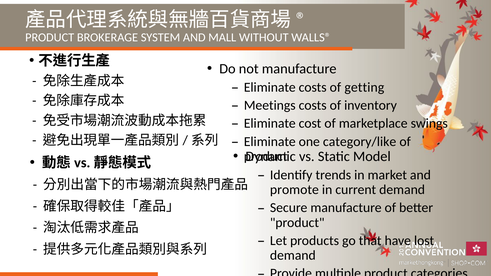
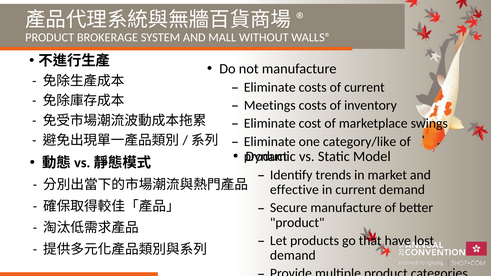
of getting: getting -> current (364, 87)
promote: promote -> effective (294, 190)
